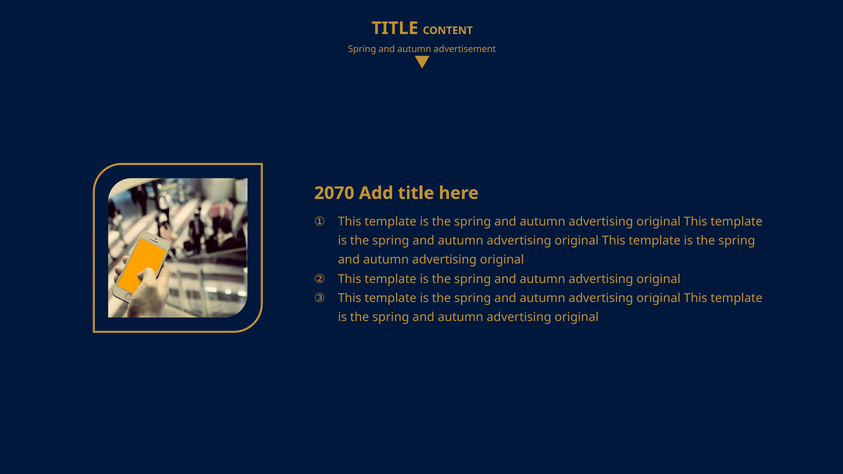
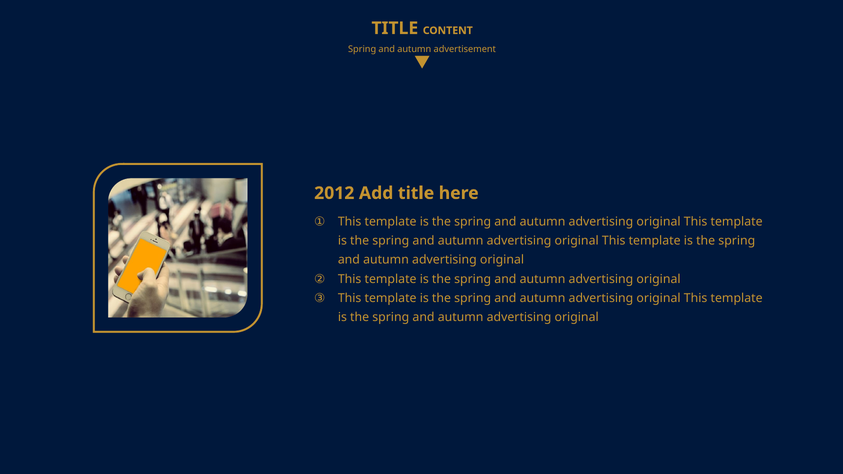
2070: 2070 -> 2012 (334, 193)
